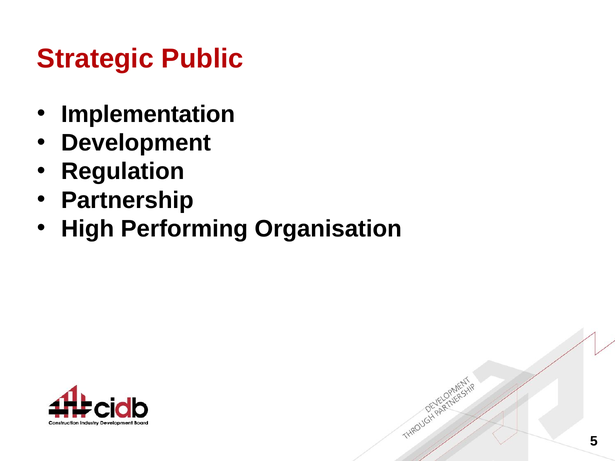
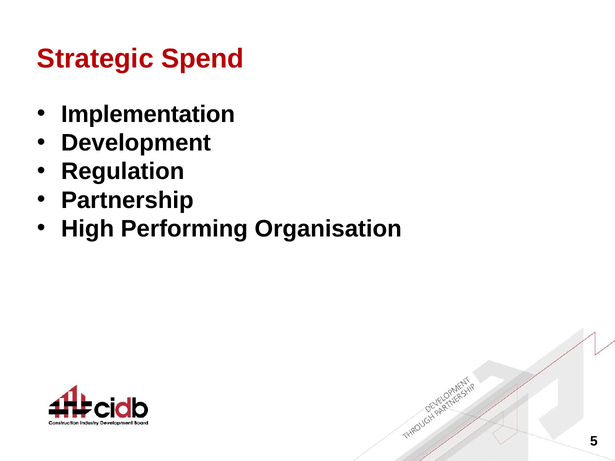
Public: Public -> Spend (203, 59)
